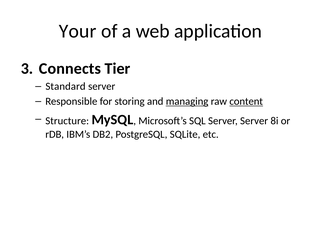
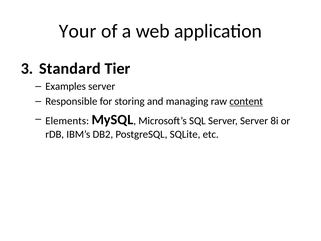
Connects: Connects -> Standard (70, 69)
Standard: Standard -> Examples (66, 86)
managing underline: present -> none (187, 101)
Structure: Structure -> Elements (67, 121)
